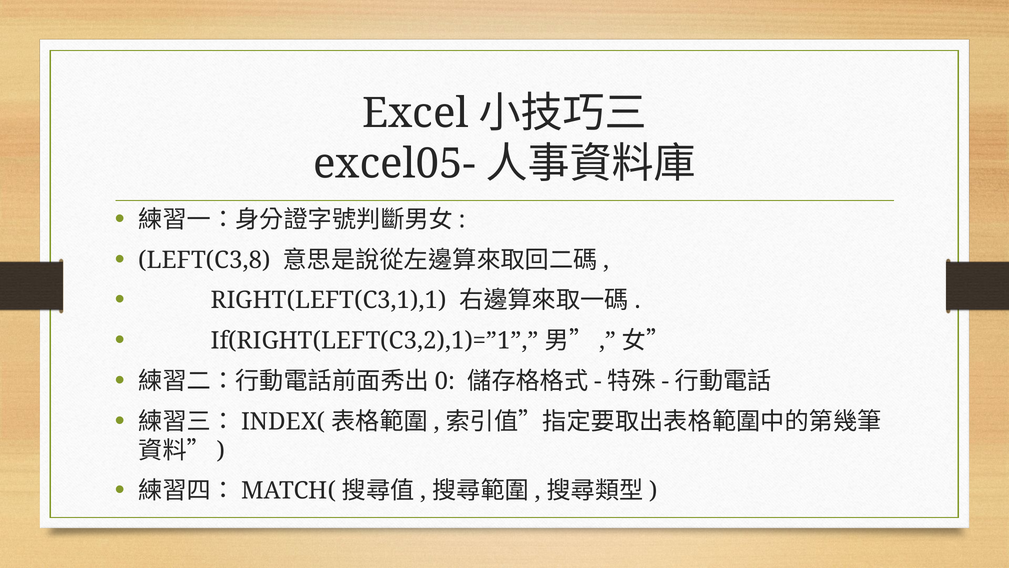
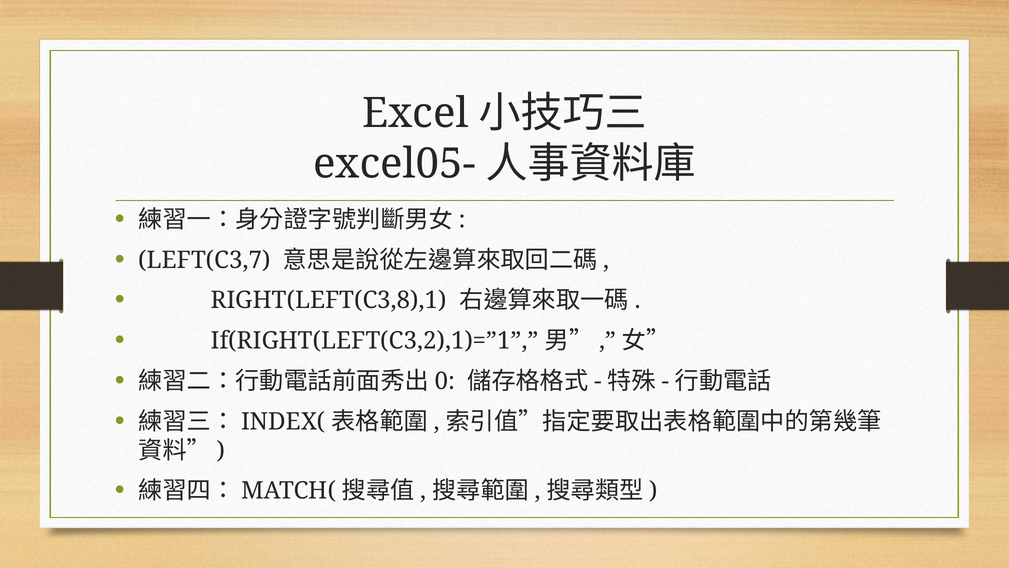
LEFT(C3,8: LEFT(C3,8 -> LEFT(C3,7 (204, 260)
RIGHT(LEFT(C3,1),1: RIGHT(LEFT(C3,1),1 -> RIGHT(LEFT(C3,8),1 (329, 300)
